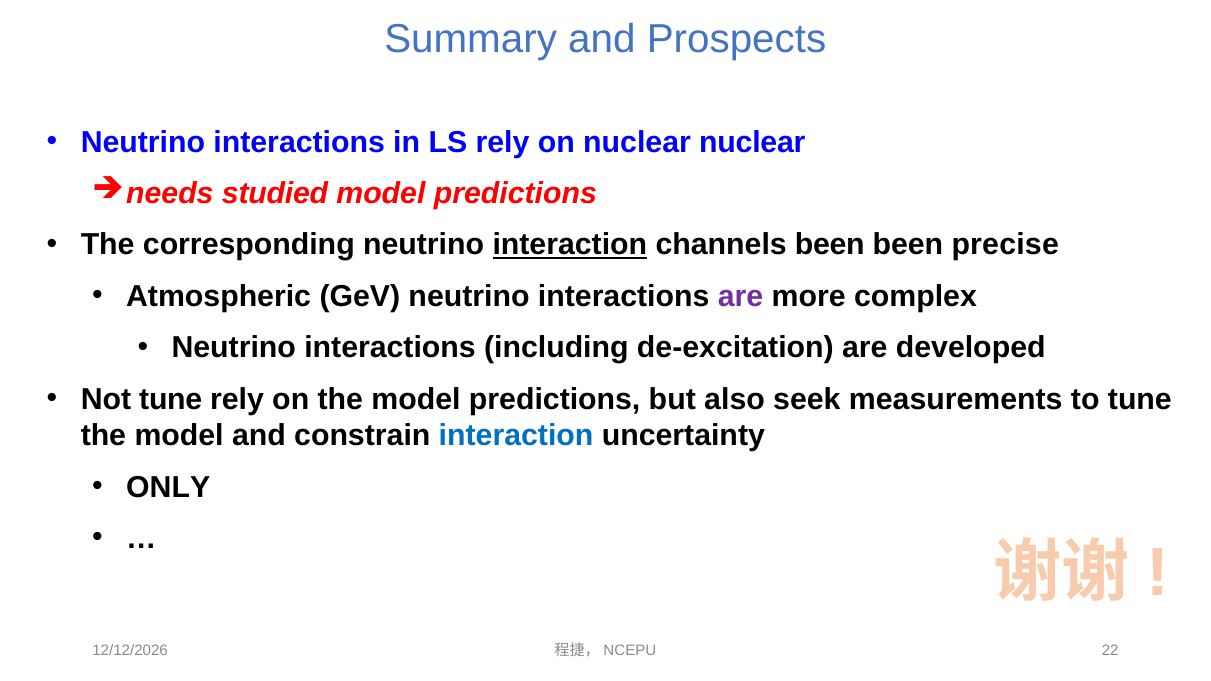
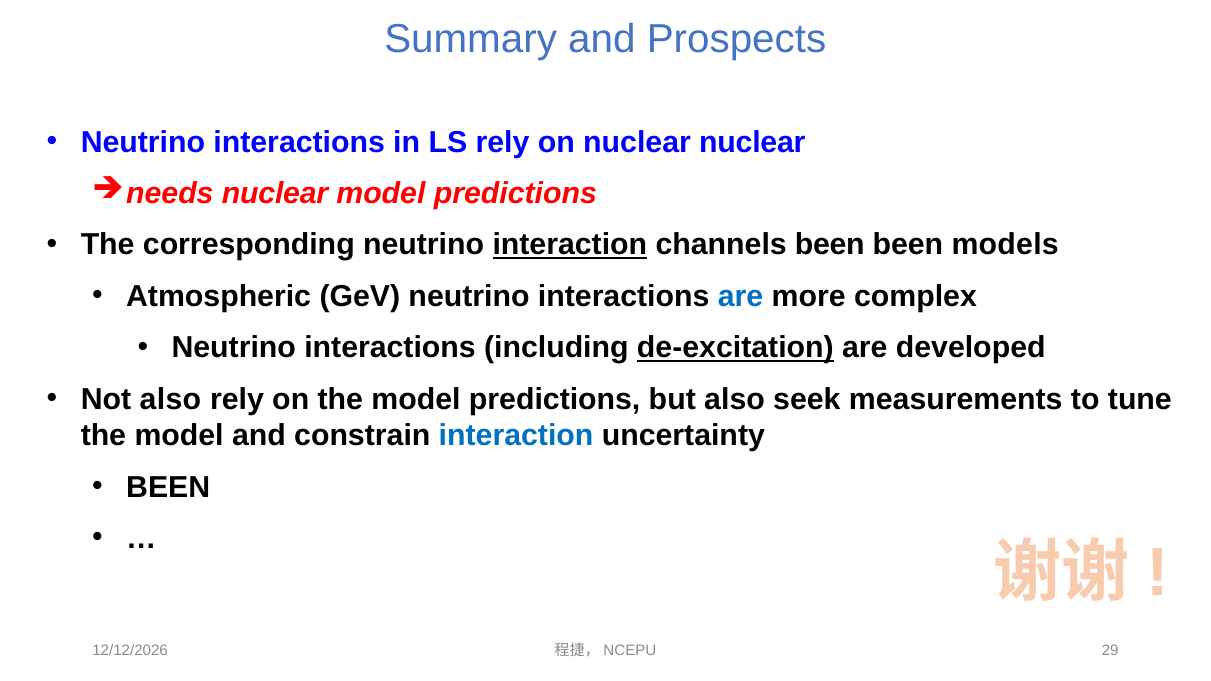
studied: studied -> nuclear (275, 194)
precise: precise -> models (1005, 245)
are colour: purple -> blue (741, 297)
de-excitation underline: none -> present (735, 348)
Not tune: tune -> also (170, 400)
ONLY: ONLY -> BEEN (168, 487)
22: 22 -> 29 (1110, 651)
